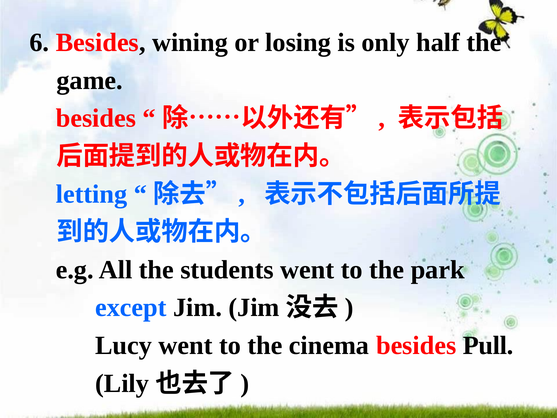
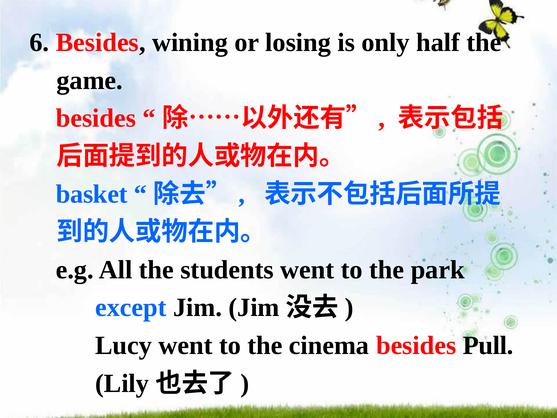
letting: letting -> basket (92, 194)
